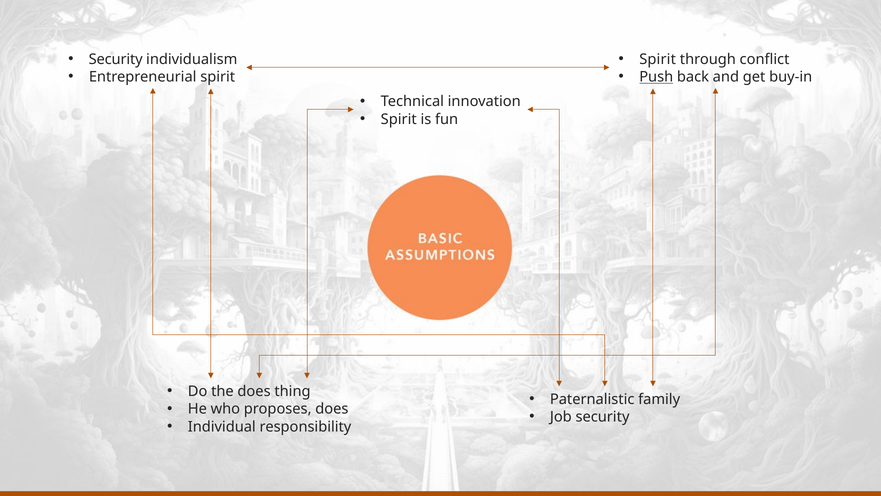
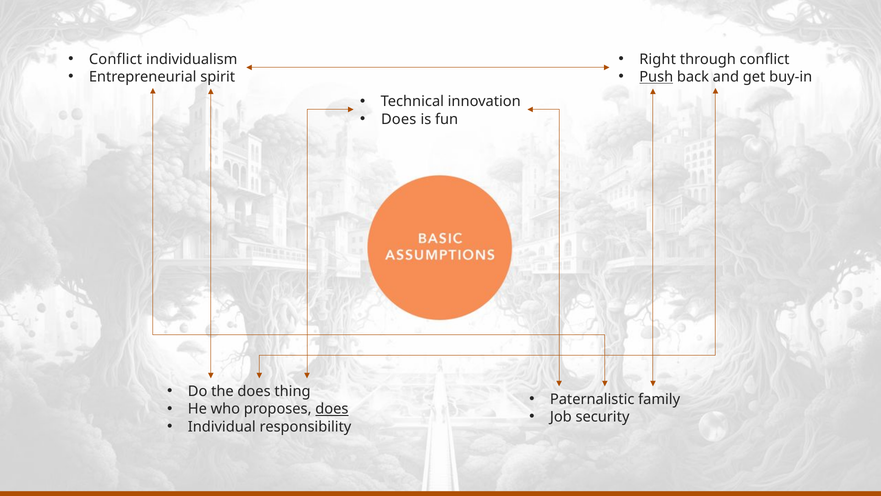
Security: Security -> Conflict (116, 59)
Spirit: Spirit -> Right (658, 59)
Spirit: Spirit -> Does (399, 119)
does underline: none -> present (332, 409)
